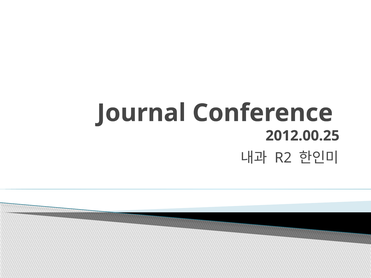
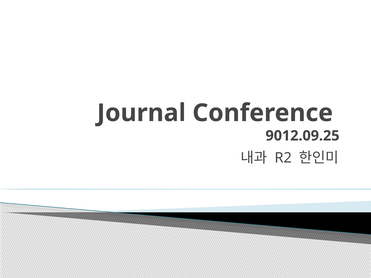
2012.00.25: 2012.00.25 -> 9012.09.25 (303, 136)
